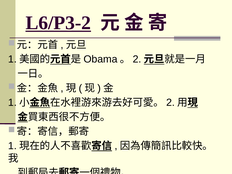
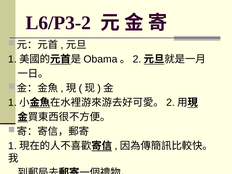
L6/P3-2 underline: present -> none (58, 23)
